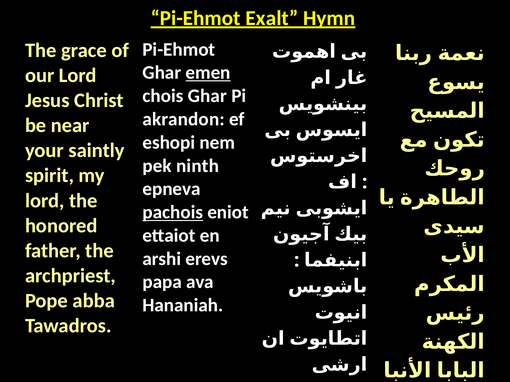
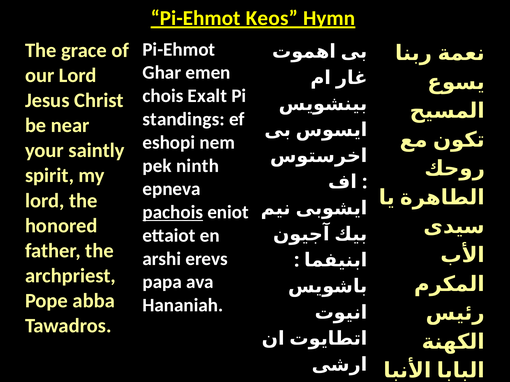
Exalt: Exalt -> Keos (272, 18)
emen underline: present -> none (208, 73)
chois Ghar: Ghar -> Exalt (207, 96)
akrandon: akrandon -> standings (184, 119)
